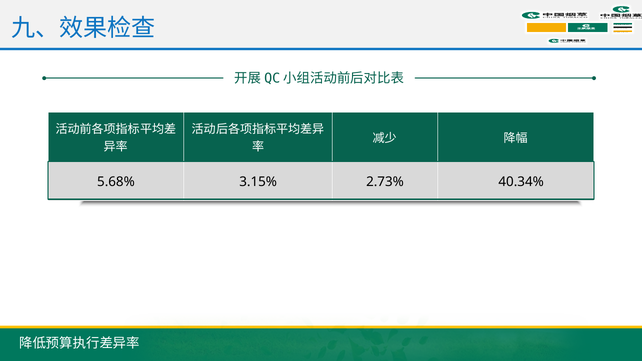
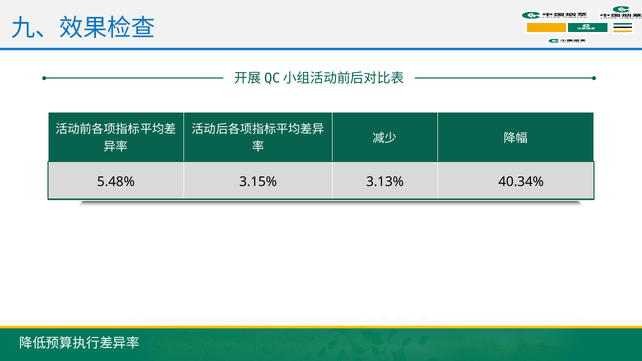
5.68%: 5.68% -> 5.48% (116, 182)
2.73%: 2.73% -> 3.13% (385, 182)
